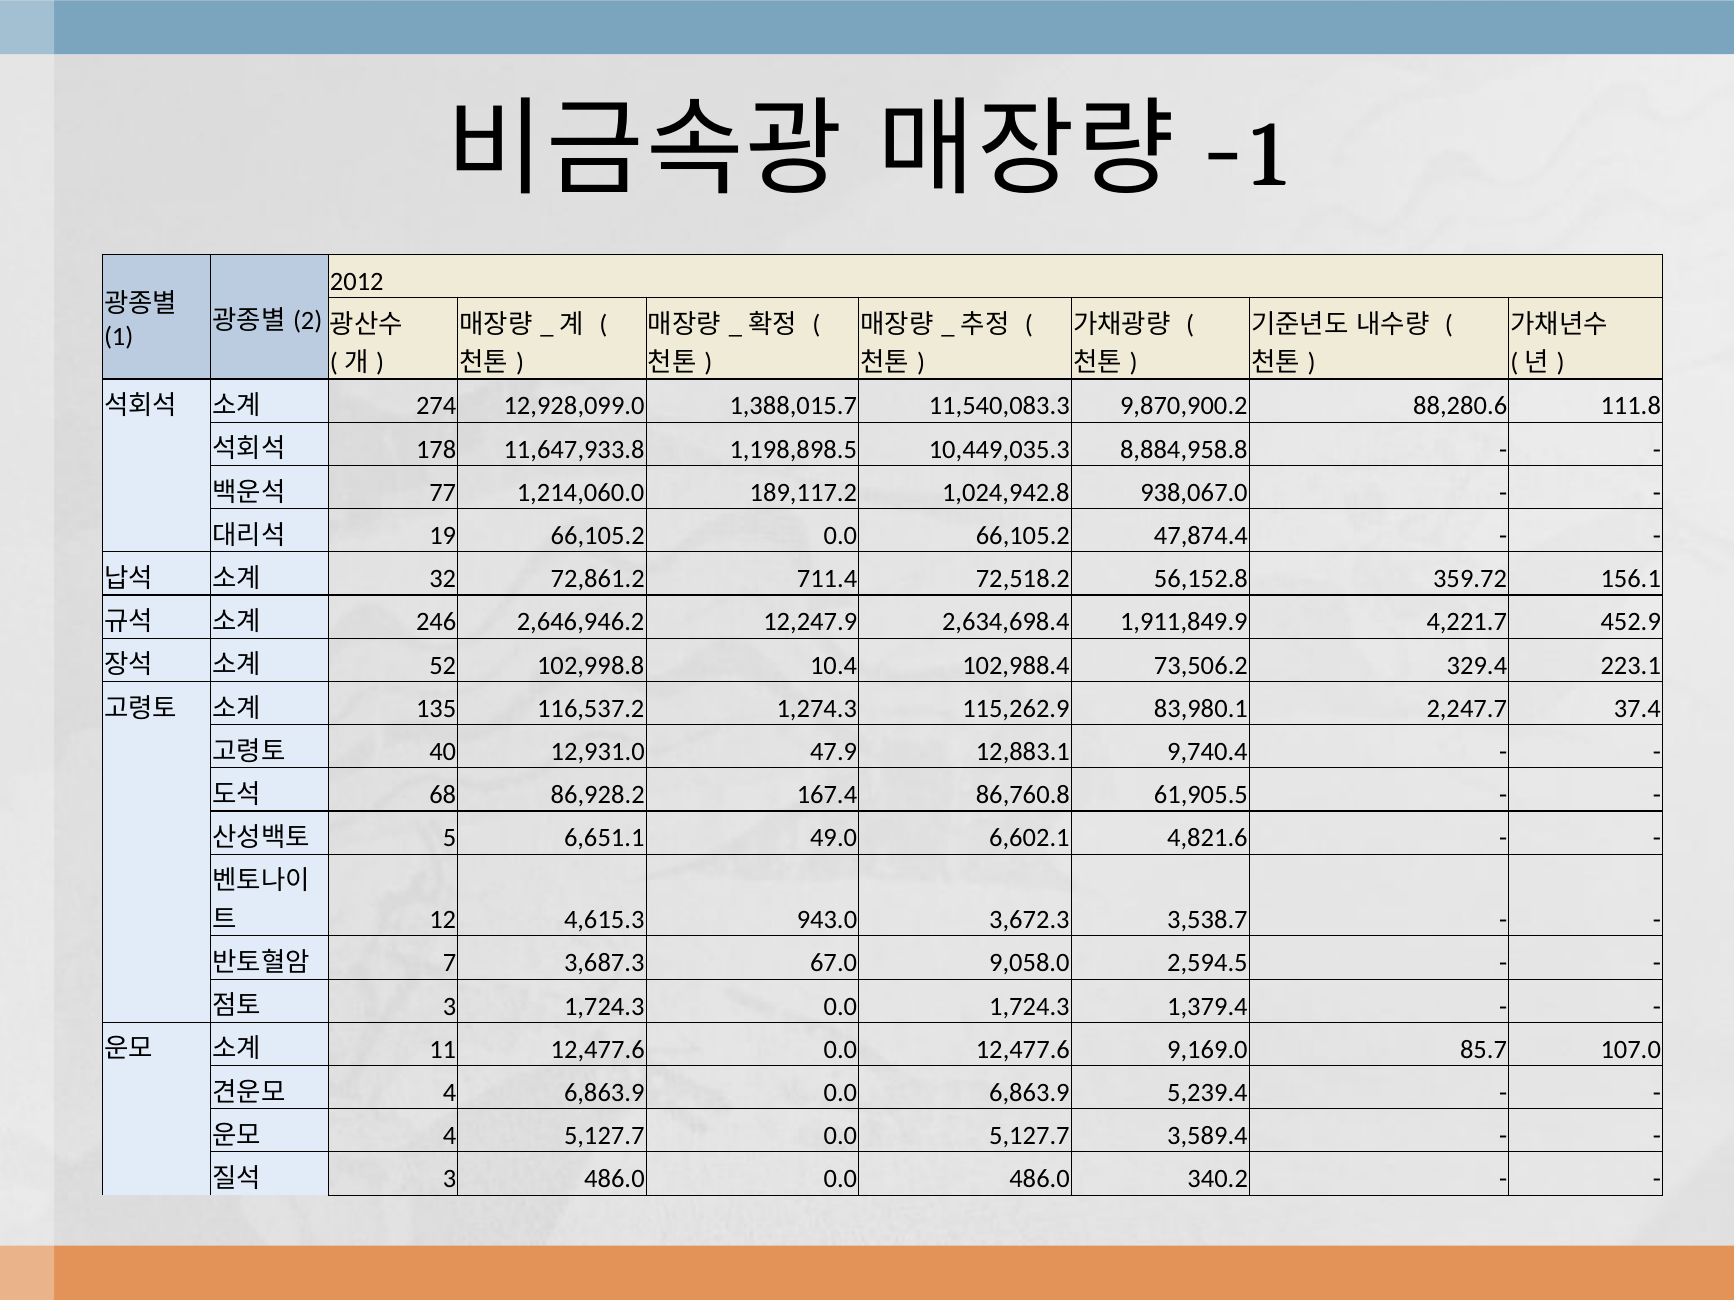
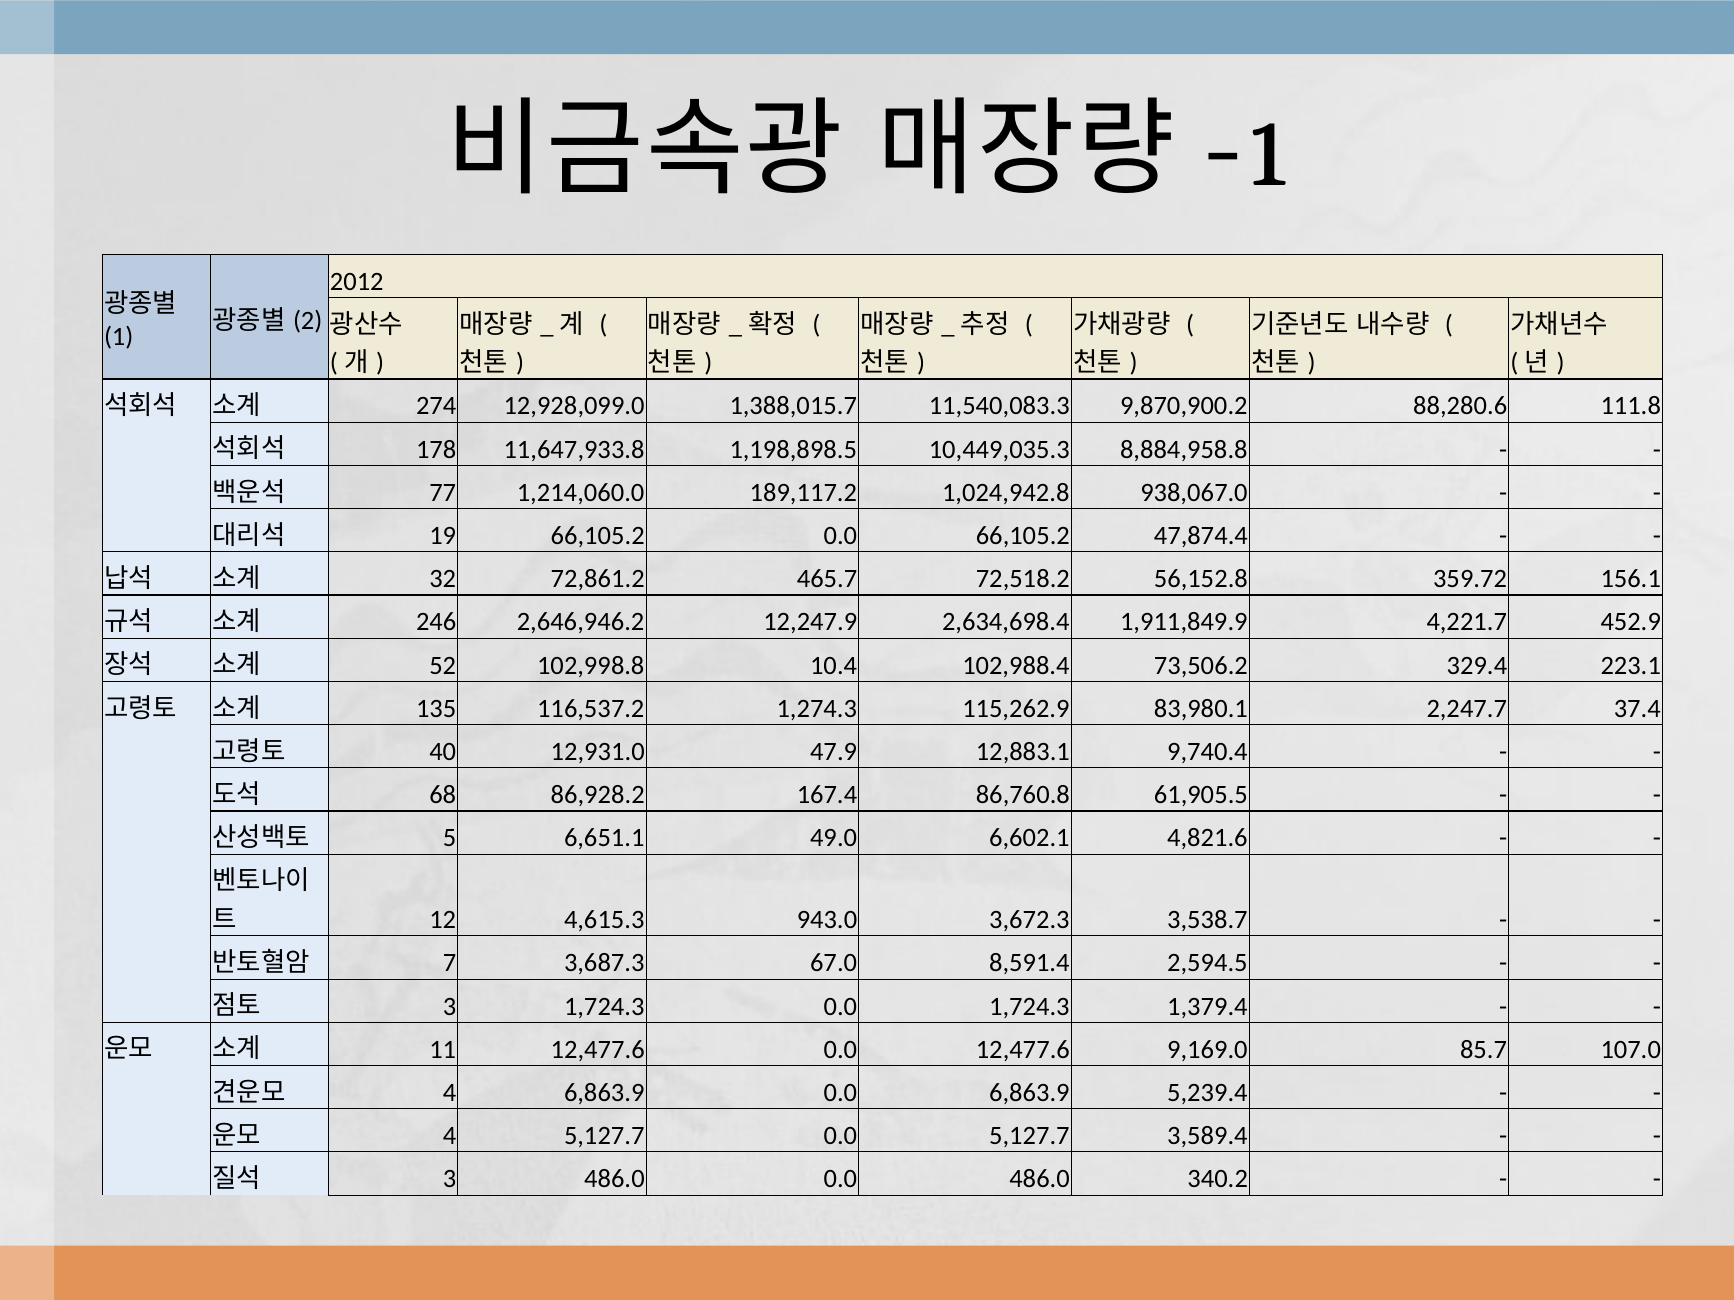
711.4: 711.4 -> 465.7 (827, 579)
9,058.0: 9,058.0 -> 8,591.4 (1029, 963)
